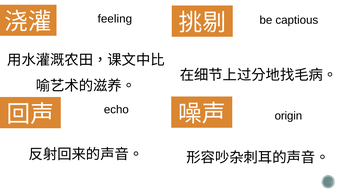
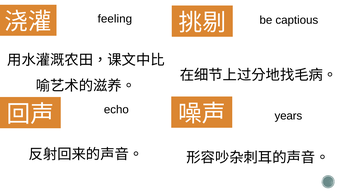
origin: origin -> years (288, 116)
